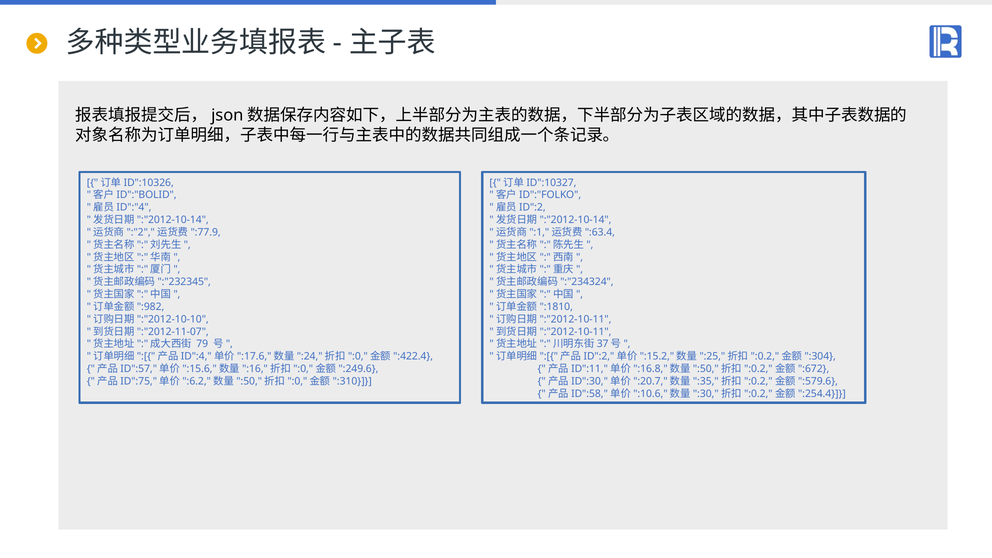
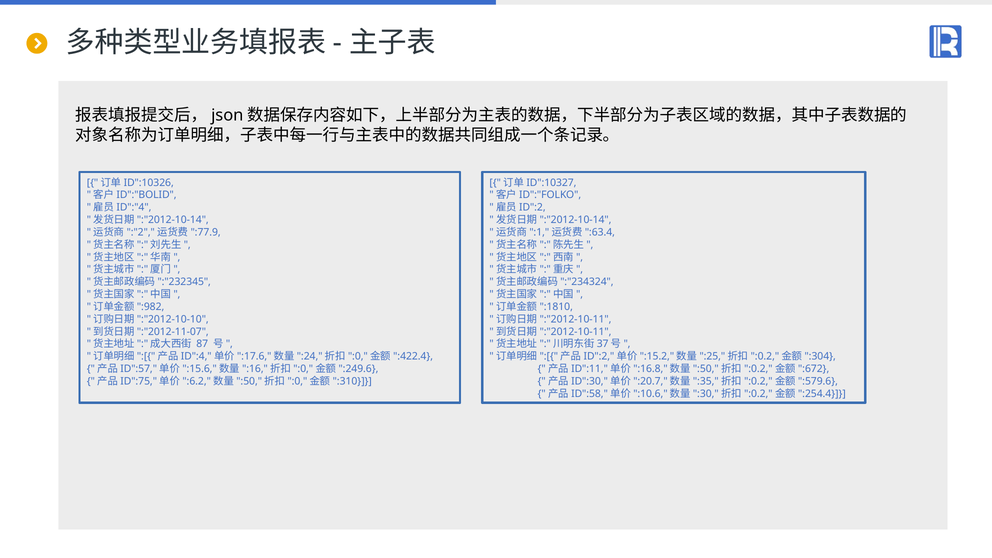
79: 79 -> 87 (202, 344)
